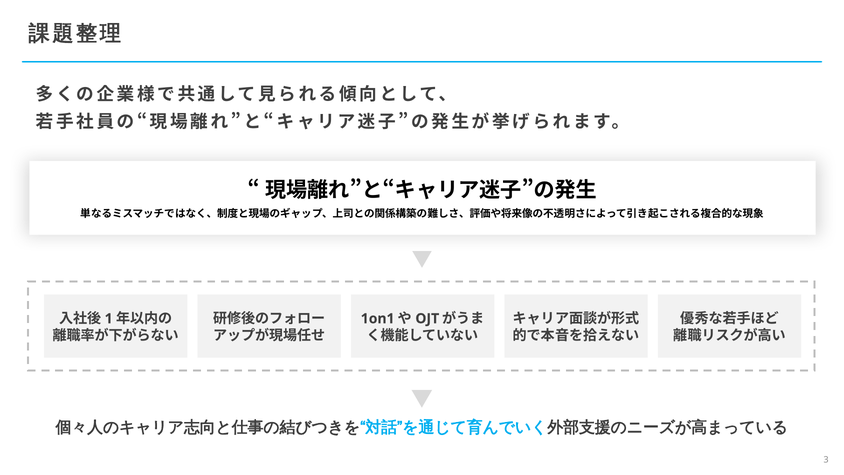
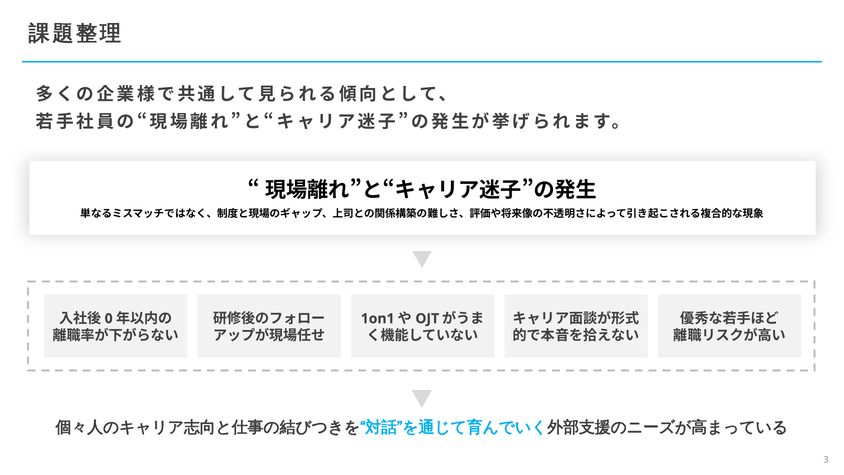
1: 1 -> 0 (109, 318)
